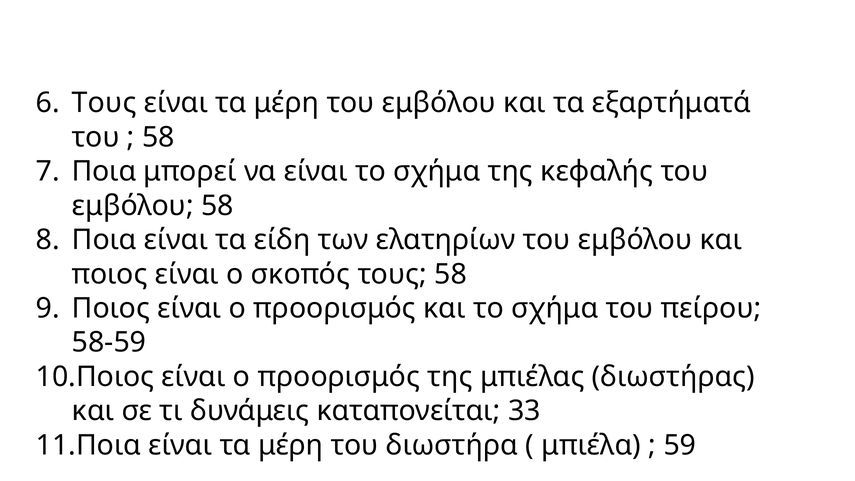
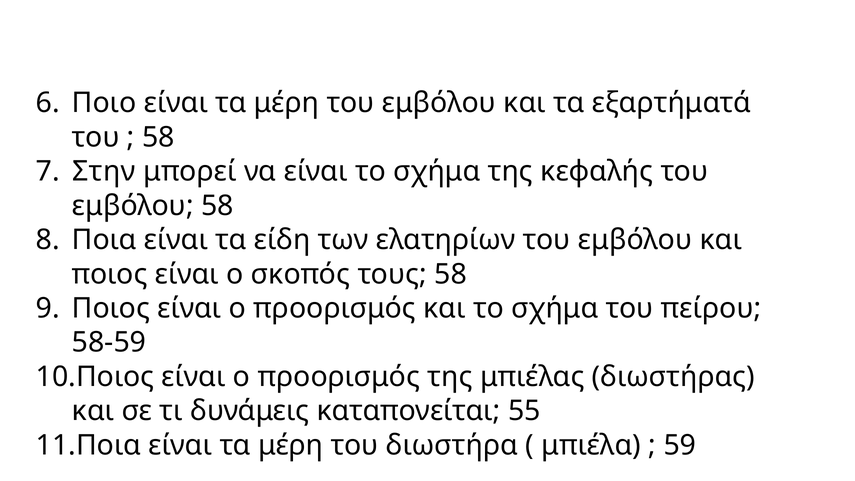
Τους: Τους -> Ποιο (104, 103)
Ποια: Ποια -> Στην (104, 171)
33: 33 -> 55 (525, 411)
